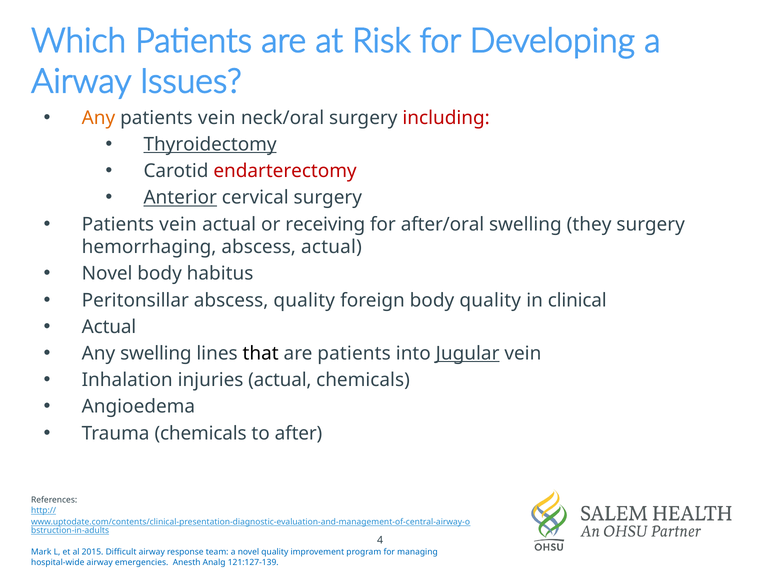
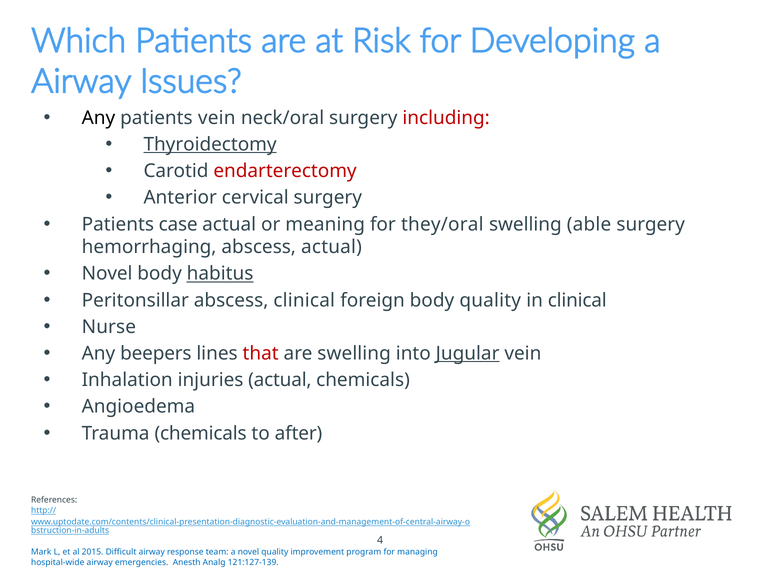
Any colour: orange -> black (99, 118)
Anterior underline: present -> none (180, 198)
vein: vein -> case (178, 224)
receiving: receiving -> meaning (325, 224)
after/oral: after/oral -> they/oral (442, 224)
they: they -> able (589, 224)
habitus underline: none -> present (220, 274)
abscess quality: quality -> clinical (304, 300)
Actual: Actual -> Nurse (109, 327)
Any swelling: swelling -> beepers (156, 353)
that colour: black -> red (261, 353)
are patients: patients -> swelling (354, 353)
